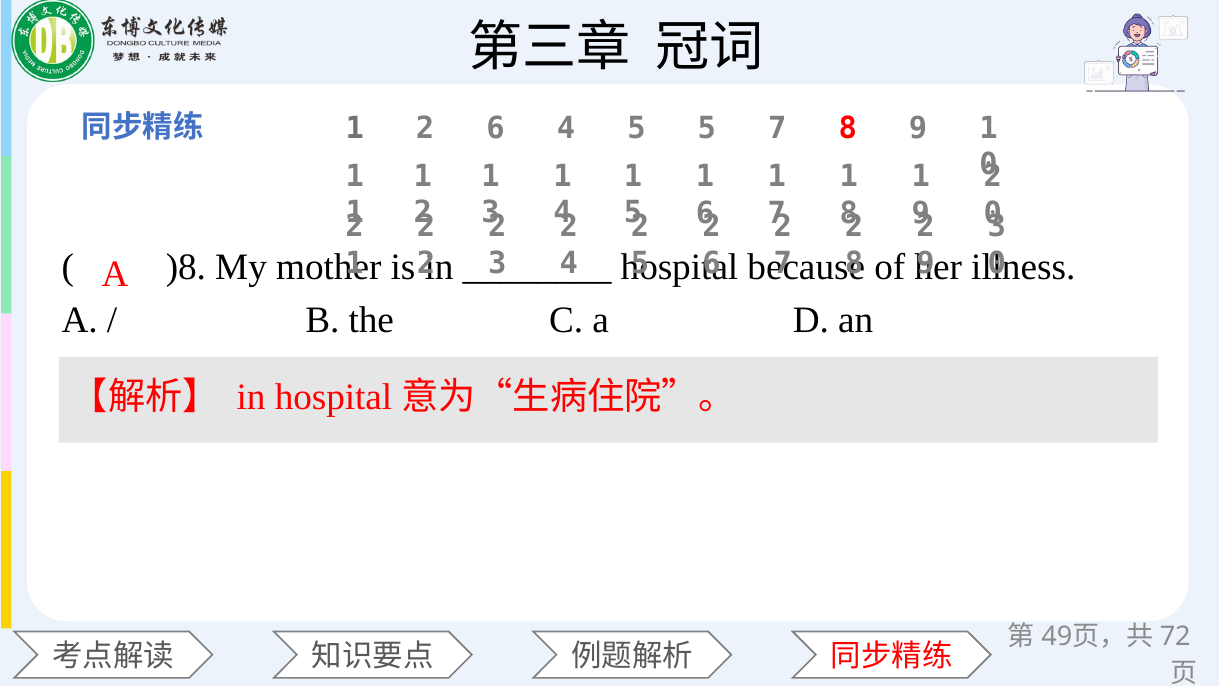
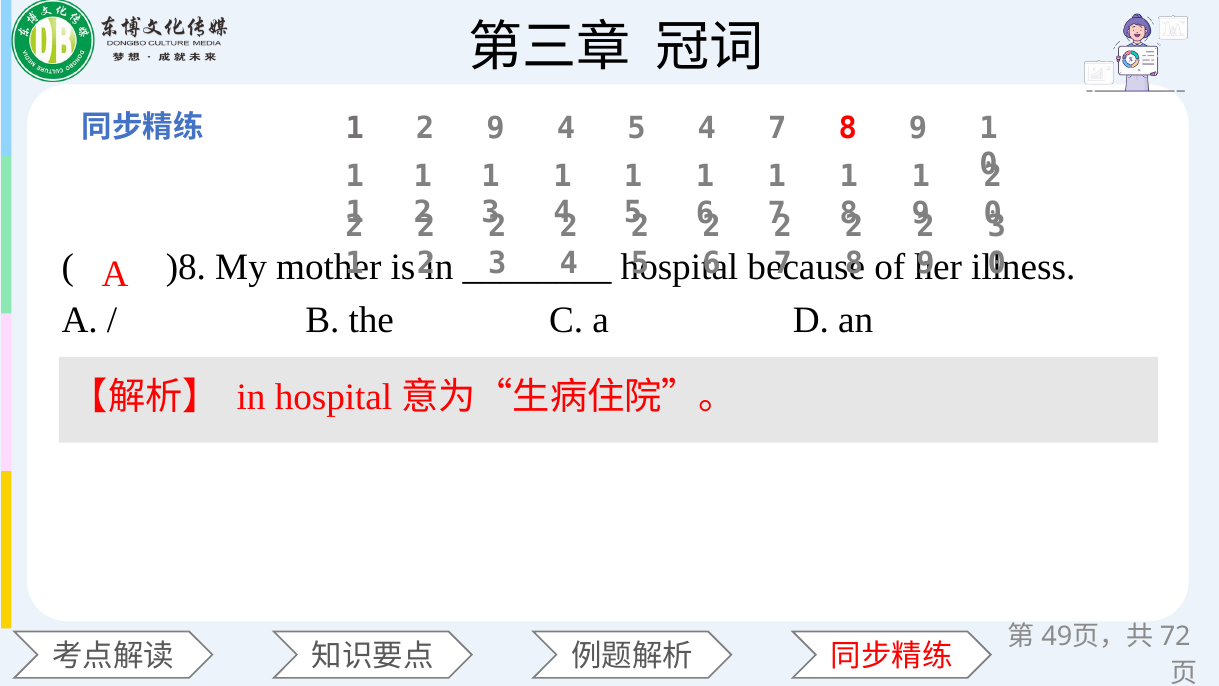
1 2 6: 6 -> 9 (496, 128)
5 5: 5 -> 4 (707, 128)
